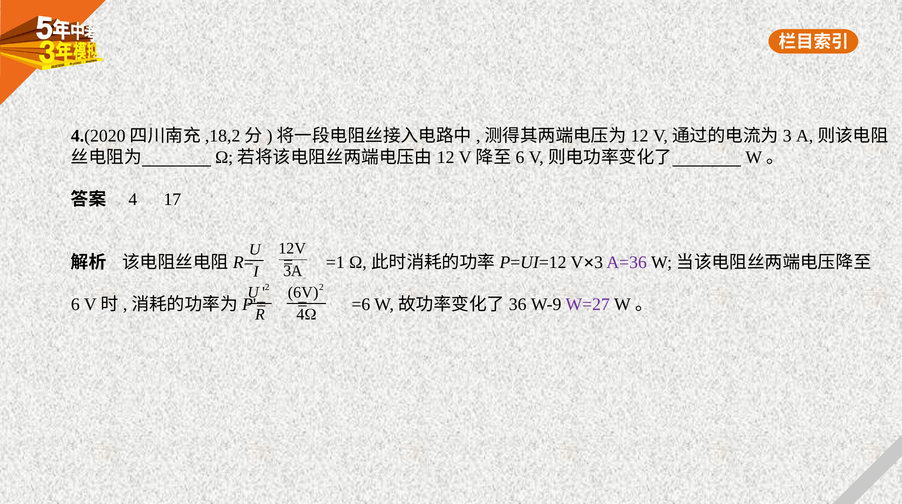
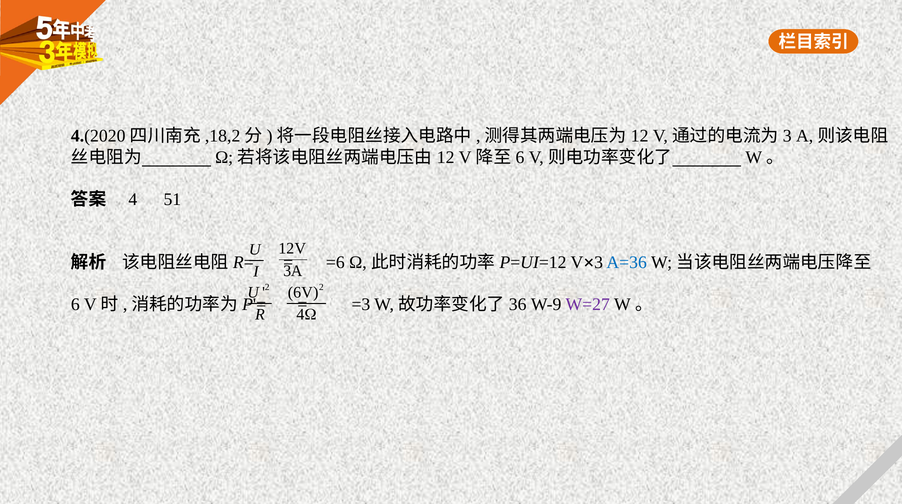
17: 17 -> 51 (172, 200)
=1: =1 -> =6 (335, 263)
A=36 colour: purple -> blue (627, 263)
=6: =6 -> =3 (361, 305)
